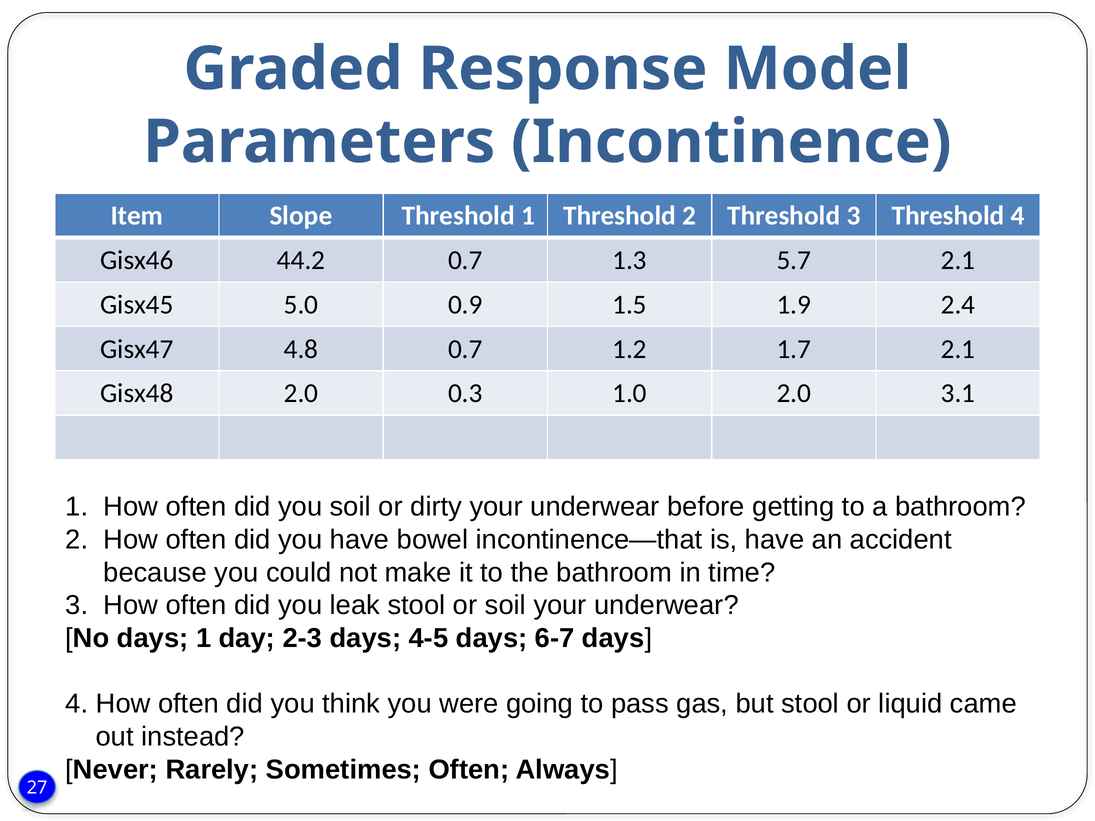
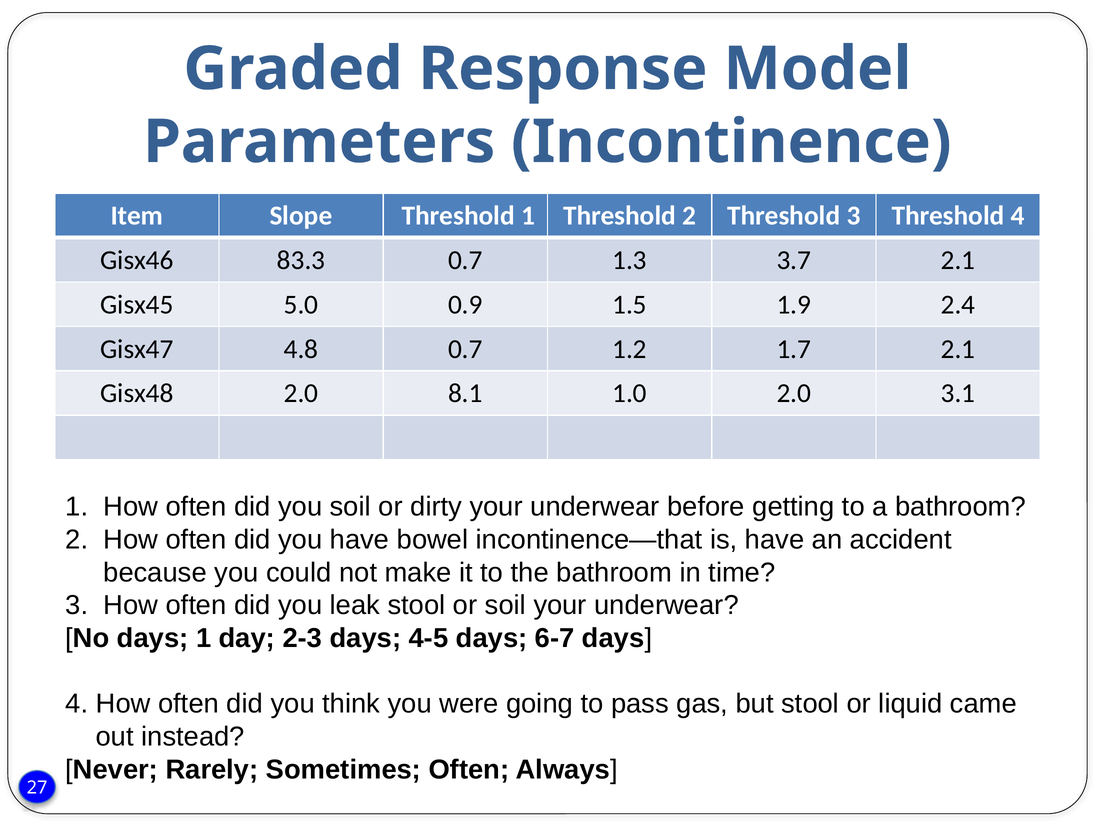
44.2: 44.2 -> 83.3 (301, 260)
5.7: 5.7 -> 3.7 (794, 260)
0.3: 0.3 -> 8.1 (465, 393)
